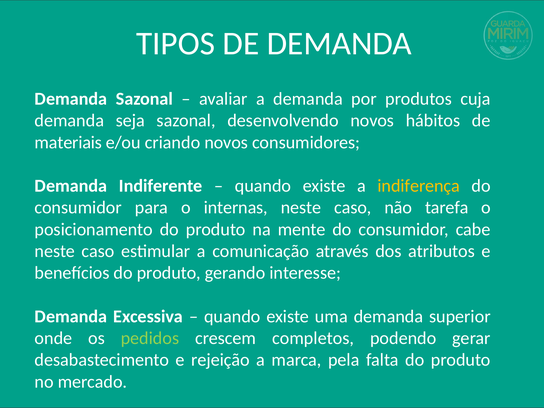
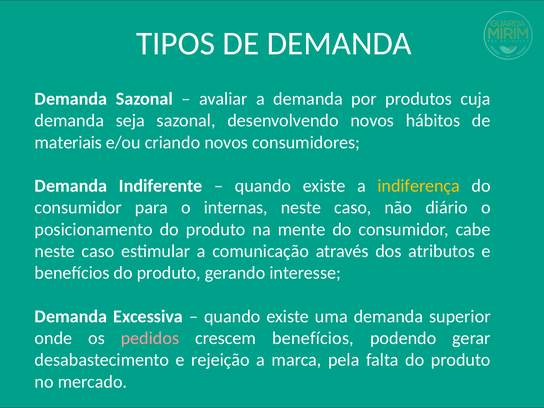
tarefa: tarefa -> diário (447, 208)
pedidos colour: light green -> pink (150, 338)
crescem completos: completos -> benefícios (313, 338)
